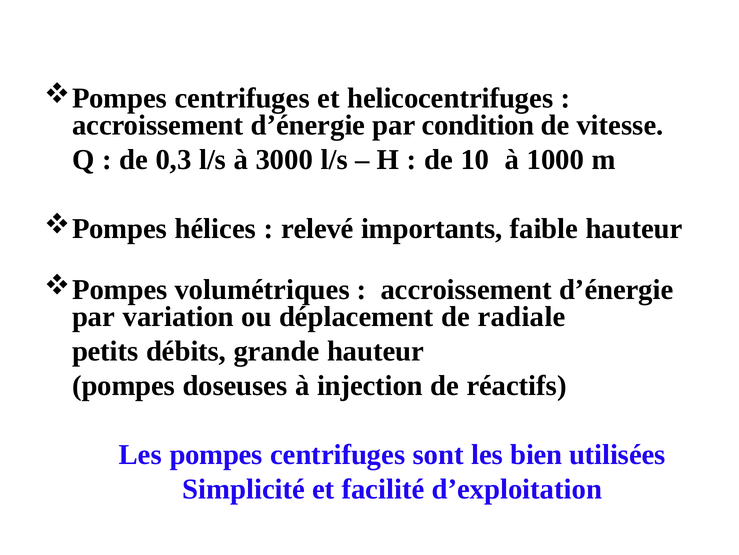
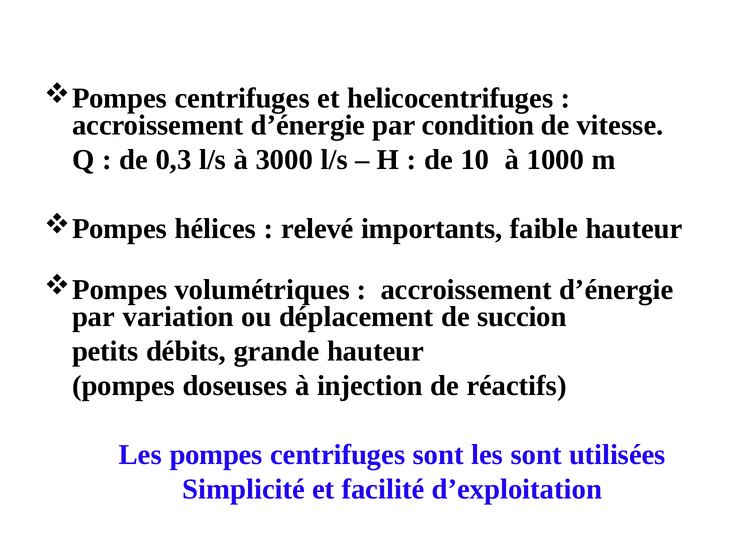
radiale: radiale -> succion (522, 316)
les bien: bien -> sont (536, 454)
